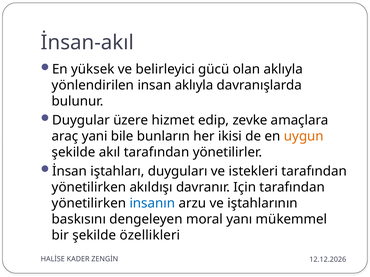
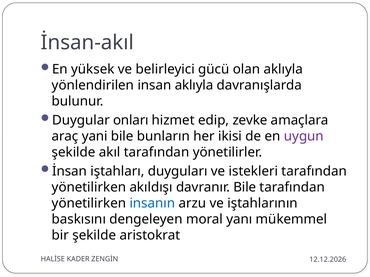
üzere: üzere -> onları (131, 120)
uygun colour: orange -> purple (304, 136)
davranır Için: Için -> Bile (245, 187)
özellikleri: özellikleri -> aristokrat (150, 236)
